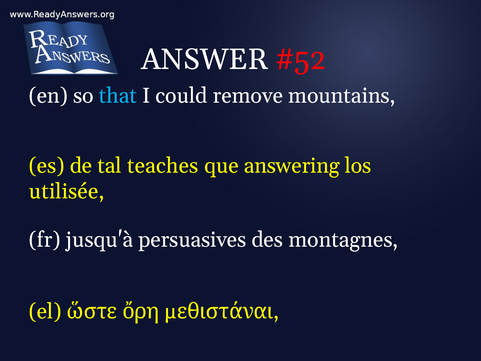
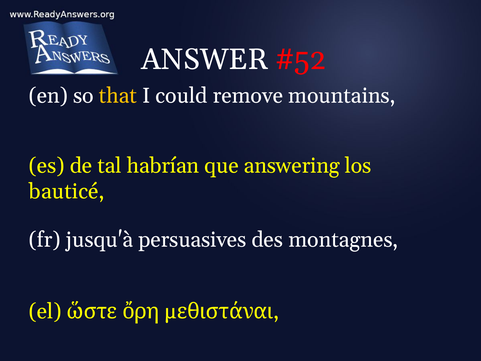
that colour: light blue -> yellow (118, 96)
teaches: teaches -> habrían (163, 166)
utilisée: utilisée -> bauticé (67, 191)
